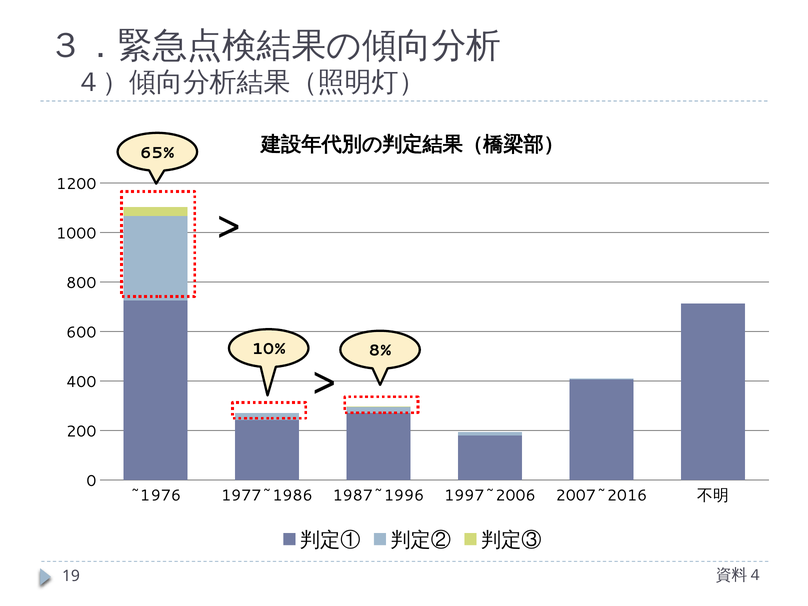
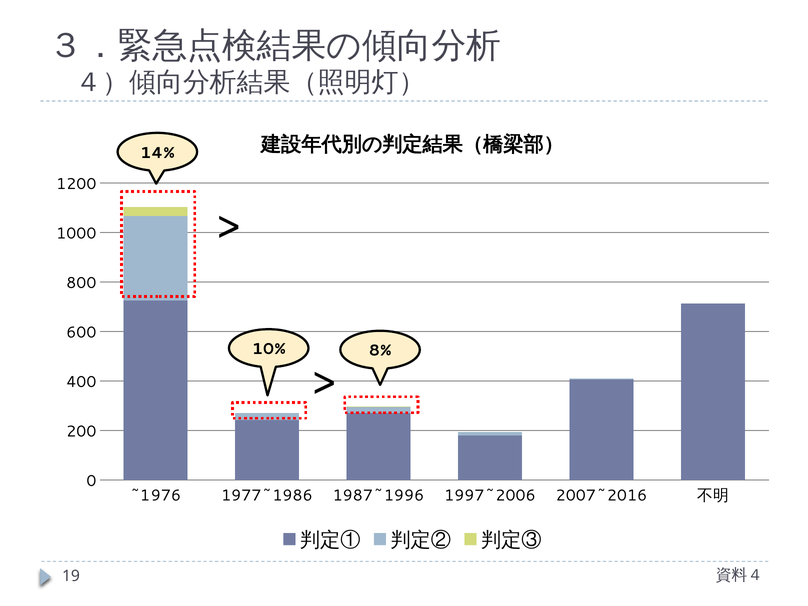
65%: 65% -> 14% (157, 153)
